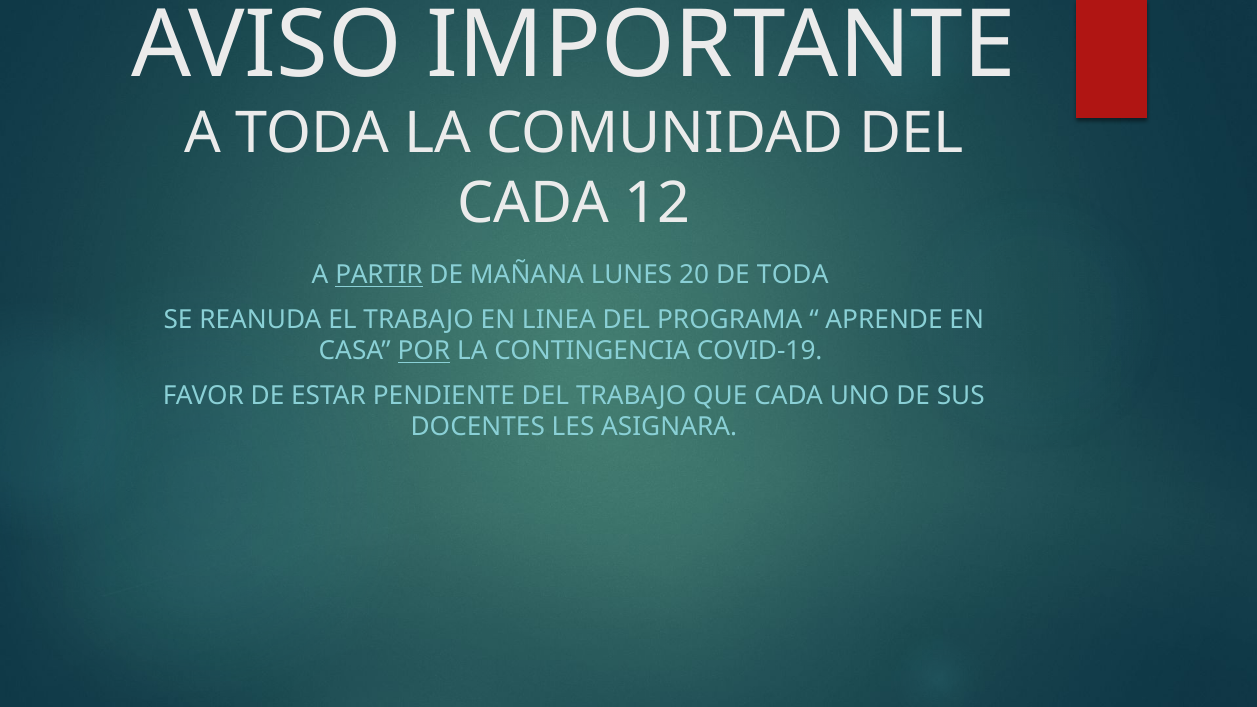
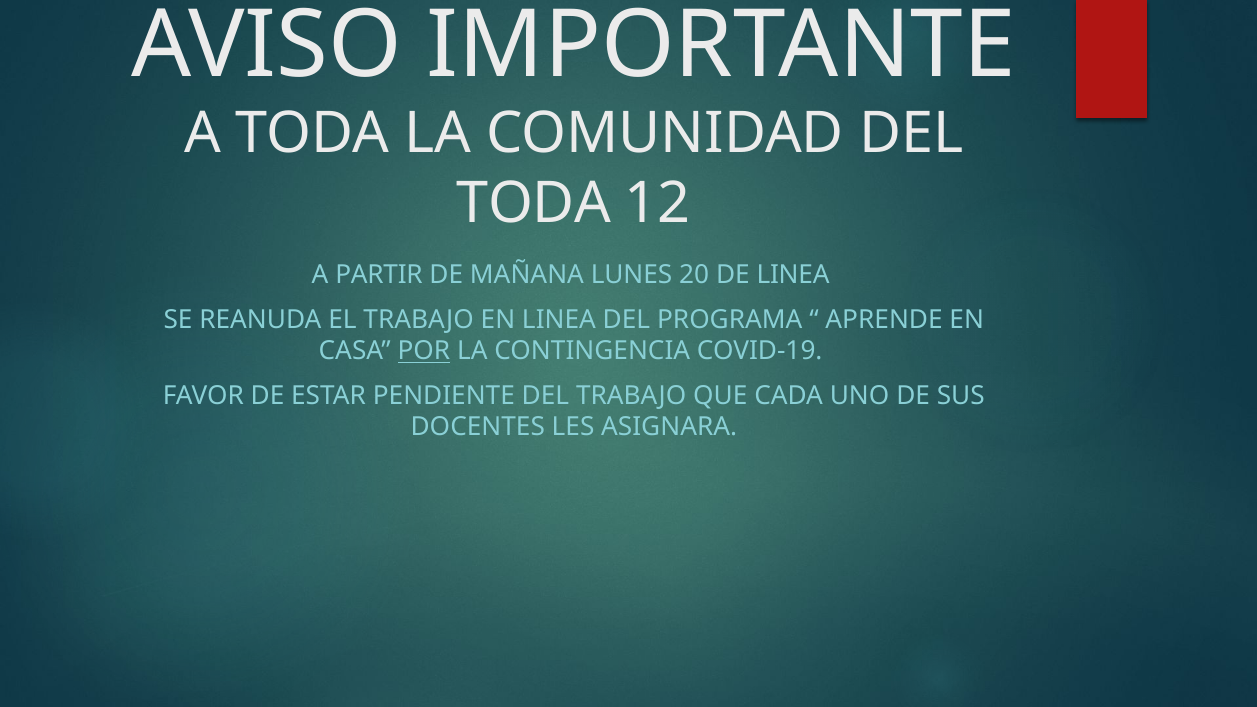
CADA: CADA -> TODA (534, 203)
PARTIR underline: present -> none (379, 275)
DE TODA: TODA -> LINEA (793, 275)
